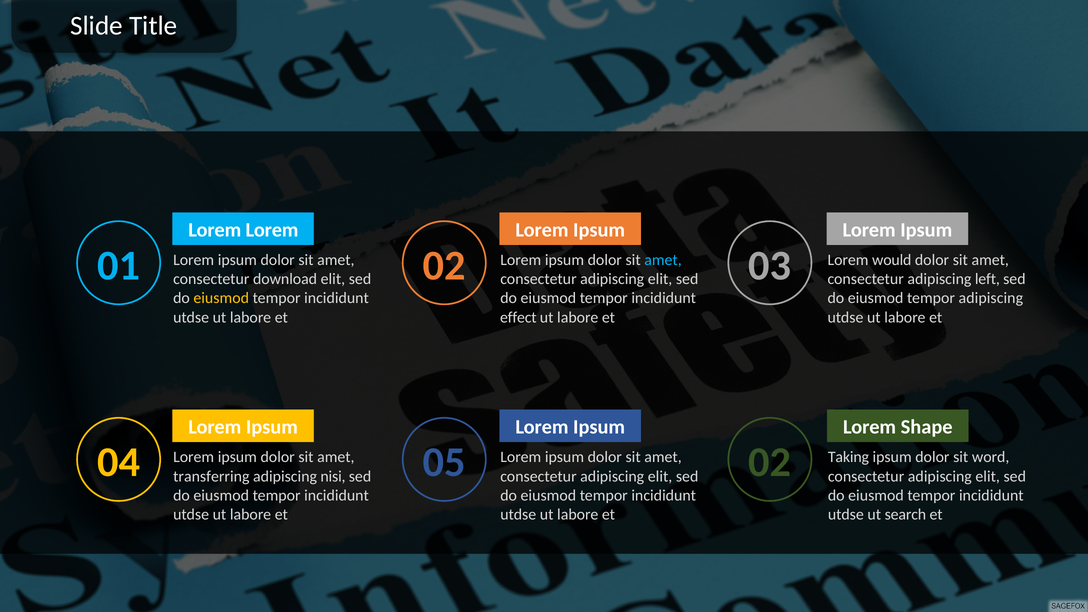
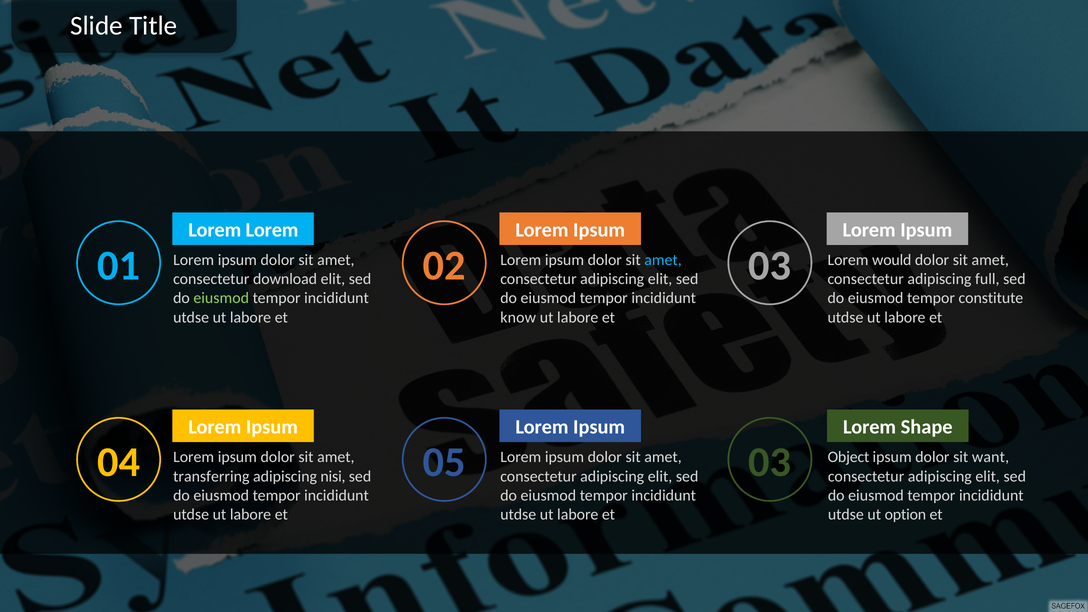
left: left -> full (987, 279)
eiusmod colour: yellow -> light green (221, 298)
tempor adipiscing: adipiscing -> constitute (991, 298)
effect: effect -> know (518, 317)
05 02: 02 -> 03 (770, 462)
Taking: Taking -> Object (848, 457)
word: word -> want (991, 457)
search: search -> option (905, 514)
